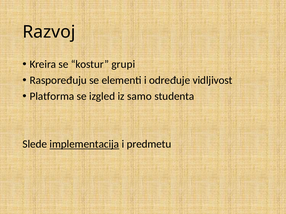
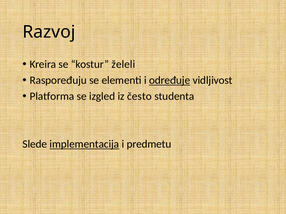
grupi: grupi -> želeli (123, 64)
određuje underline: none -> present (170, 80)
samo: samo -> često (139, 96)
